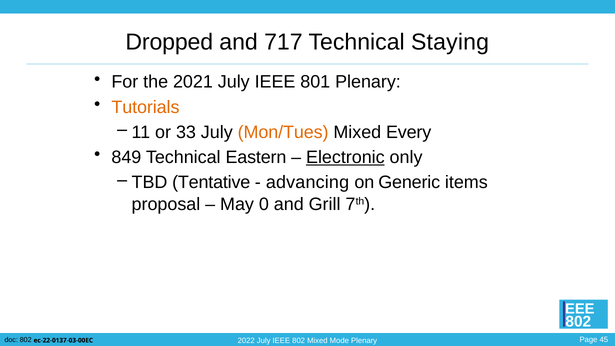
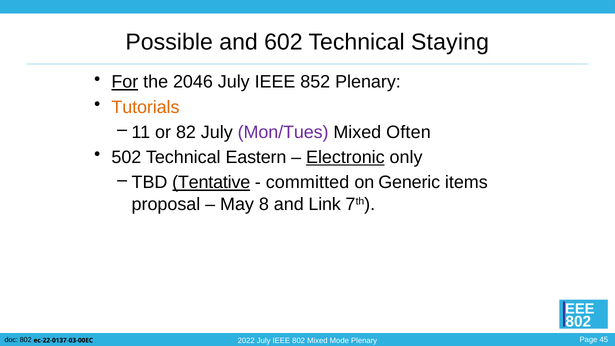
Dropped: Dropped -> Possible (169, 42)
717: 717 -> 602 (283, 42)
For underline: none -> present (125, 82)
2021: 2021 -> 2046 (193, 82)
801: 801 -> 852 (315, 82)
33: 33 -> 82 (186, 132)
Mon/Tues colour: orange -> purple (283, 132)
Every: Every -> Often (408, 132)
849: 849 -> 502 (126, 157)
Tentative underline: none -> present (211, 183)
advancing: advancing -> committed (308, 183)
0: 0 -> 8 (264, 204)
Grill: Grill -> Link (325, 204)
